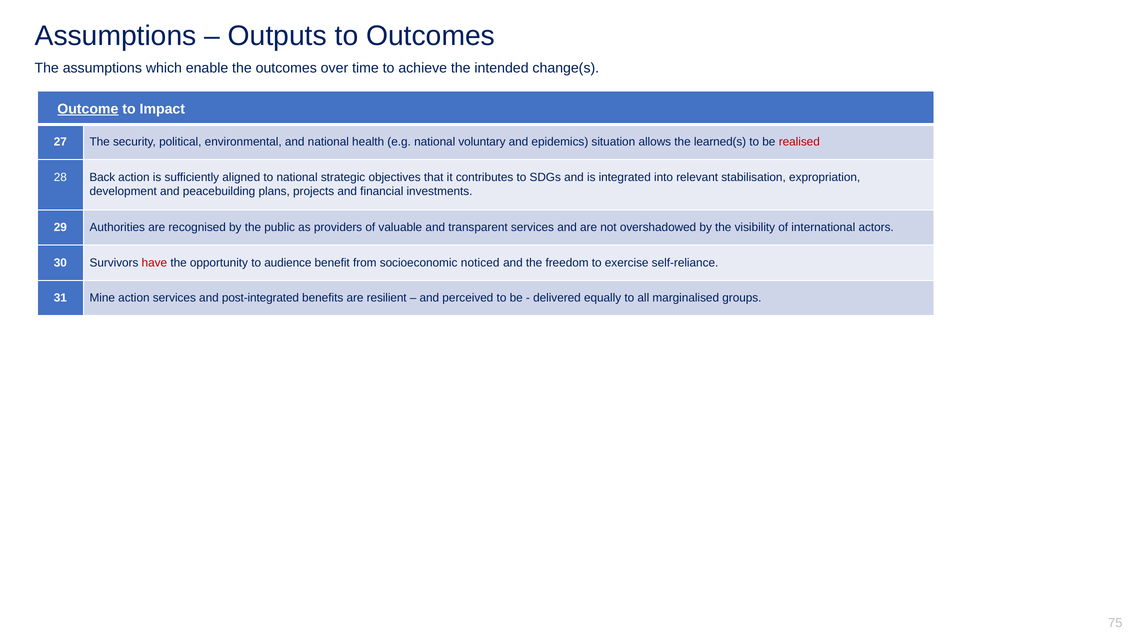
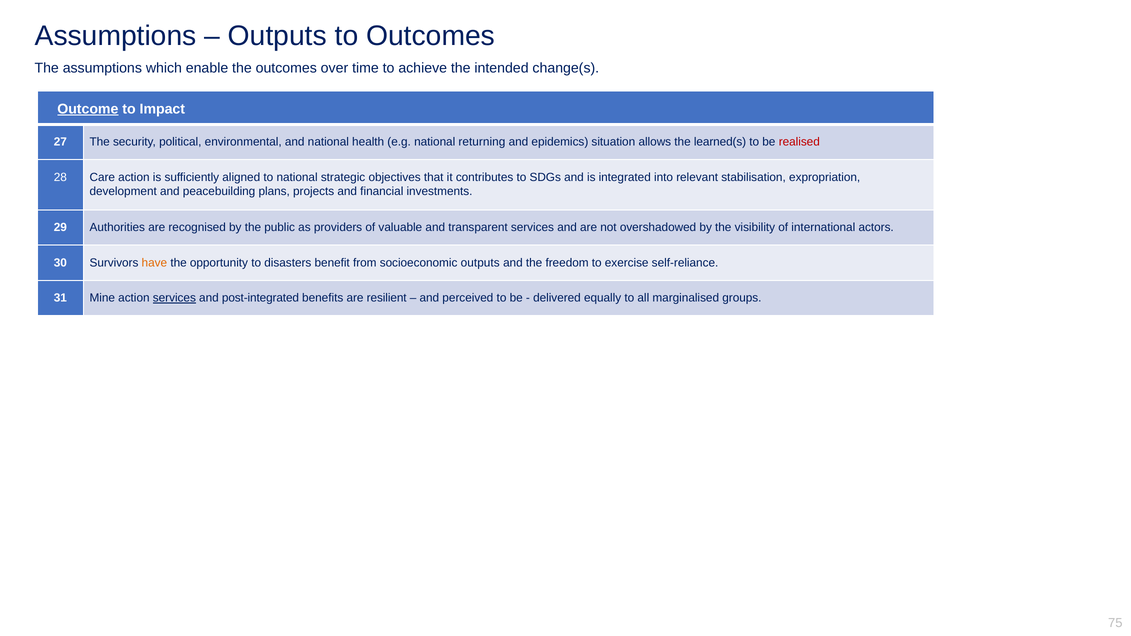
voluntary: voluntary -> returning (482, 142)
Back: Back -> Care (102, 177)
have colour: red -> orange (154, 263)
audience: audience -> disasters (288, 263)
socioeconomic noticed: noticed -> outputs (480, 263)
services underline: none -> present (174, 298)
